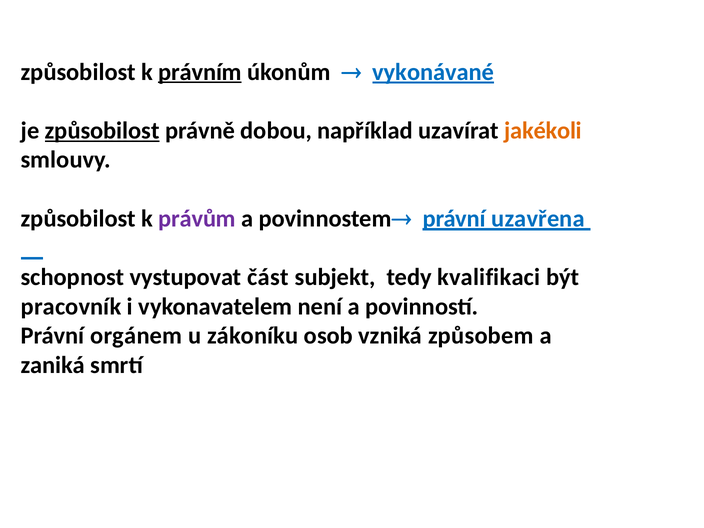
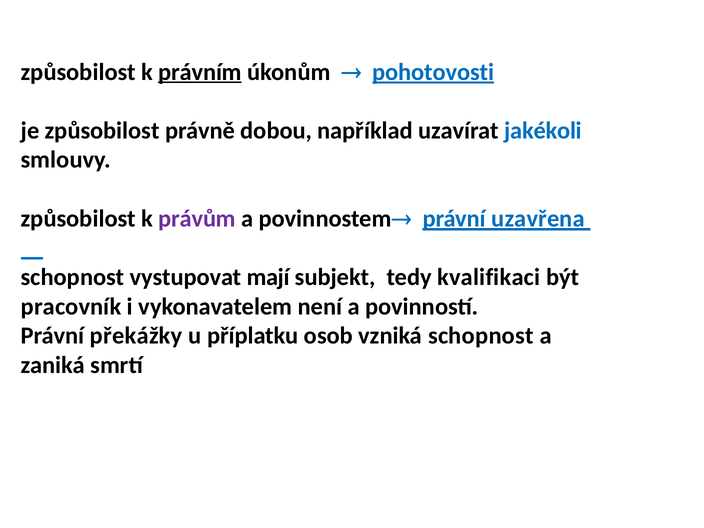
vykonávané: vykonávané -> pohotovosti (433, 72)
způsobilost underline: present -> none (102, 131)
jakékoli colour: orange -> blue (543, 131)
část: část -> mají (268, 277)
orgánem: orgánem -> překážky (136, 336)
zákoníku: zákoníku -> příplatku (253, 336)
vzniká způsobem: způsobem -> schopnost (481, 336)
